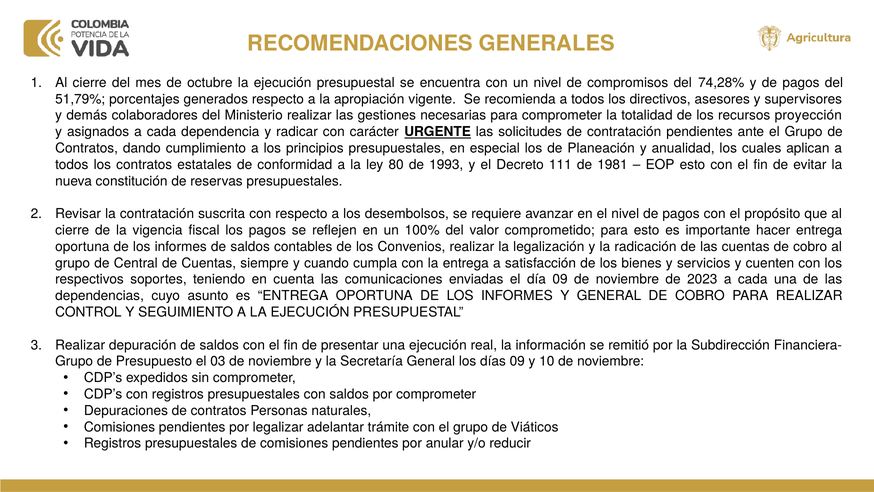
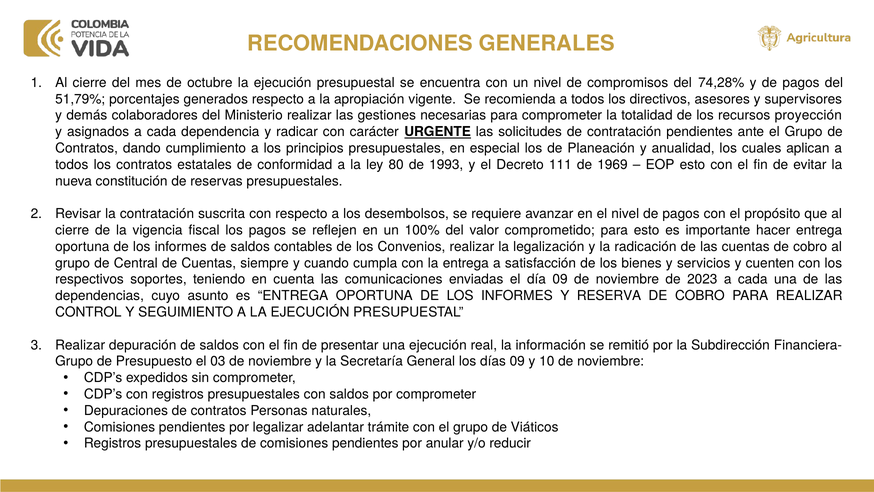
1981: 1981 -> 1969 (612, 165)
Y GENERAL: GENERAL -> RESERVA (609, 296)
